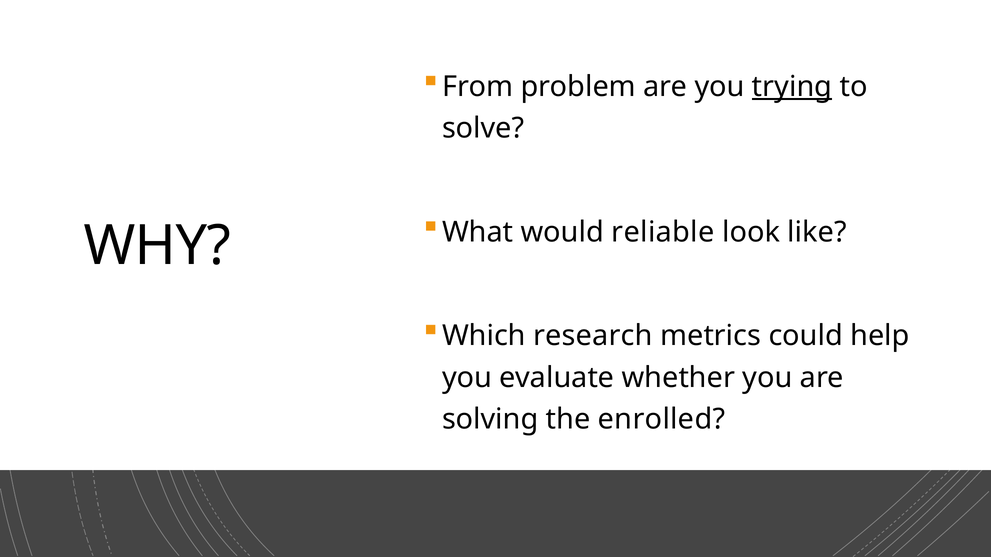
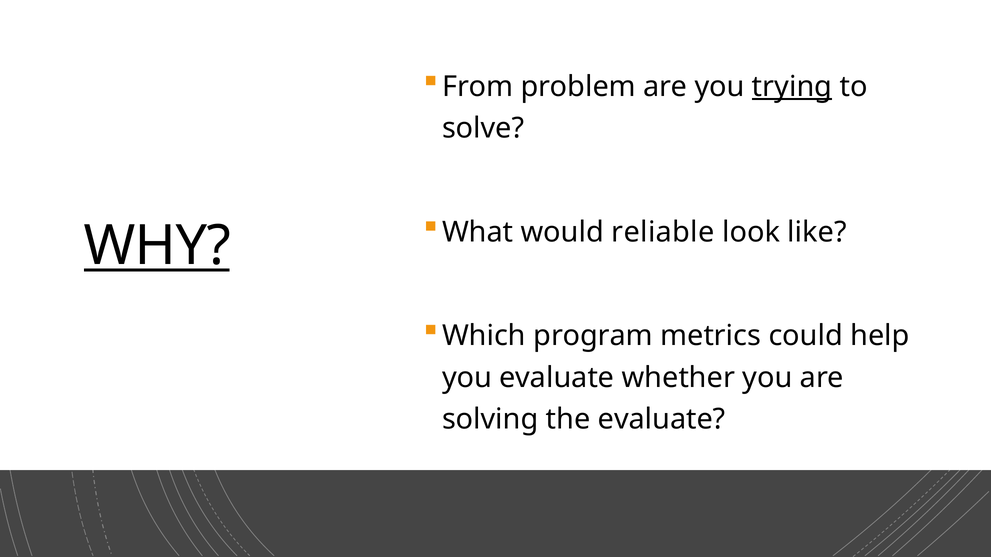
WHY underline: none -> present (157, 246)
research: research -> program (593, 336)
the enrolled: enrolled -> evaluate (662, 419)
